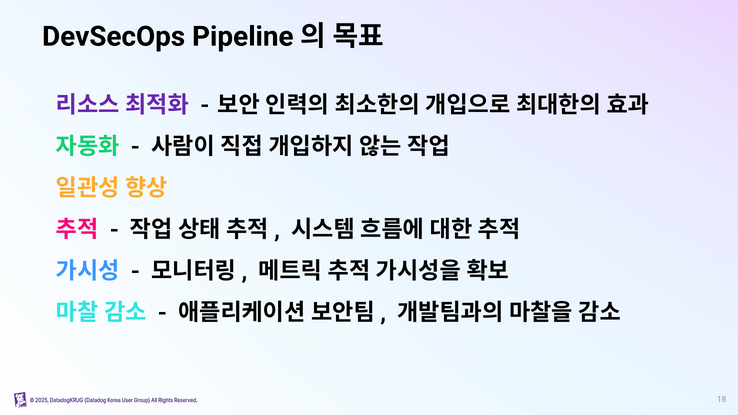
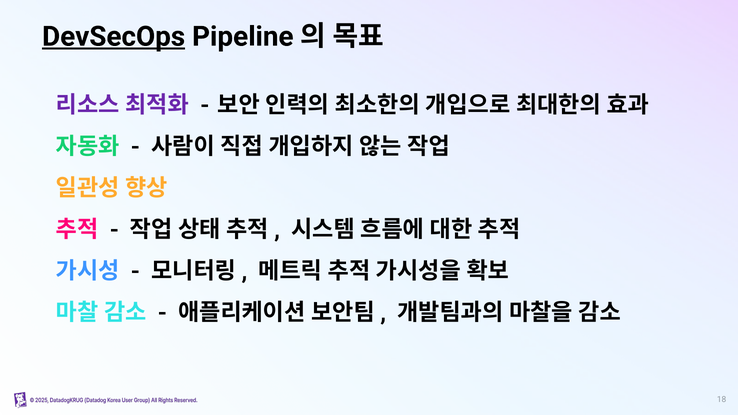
DevSecOps underline: none -> present (114, 37)
